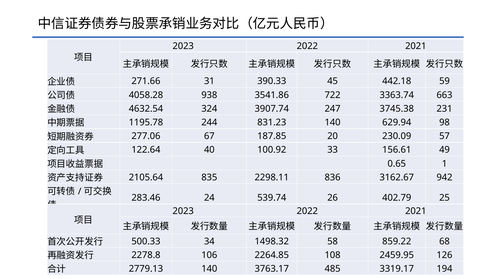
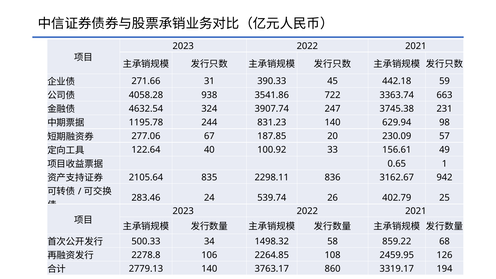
485: 485 -> 860 (333, 269)
